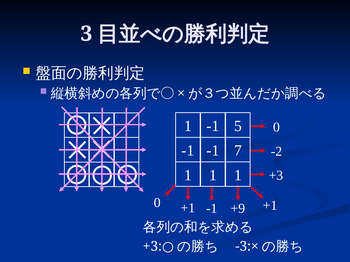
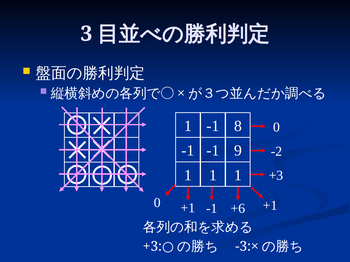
5: 5 -> 8 (238, 126)
7: 7 -> 9 (238, 151)
+9: +9 -> +6 (238, 209)
